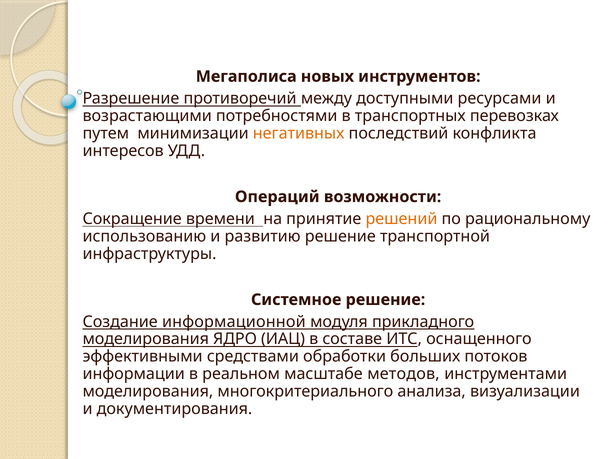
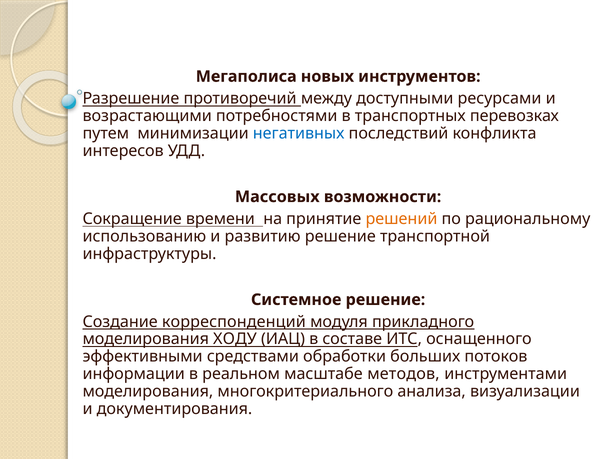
негативных colour: orange -> blue (299, 133)
Операций: Операций -> Массовых (277, 197)
информационной: информационной -> корреспонденций (234, 322)
ЯДРО: ЯДРО -> ХОДУ (235, 339)
